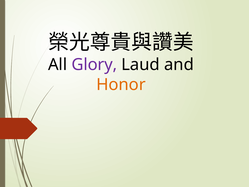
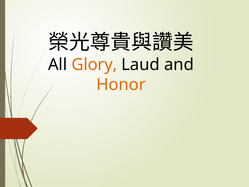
Glory colour: purple -> orange (94, 65)
